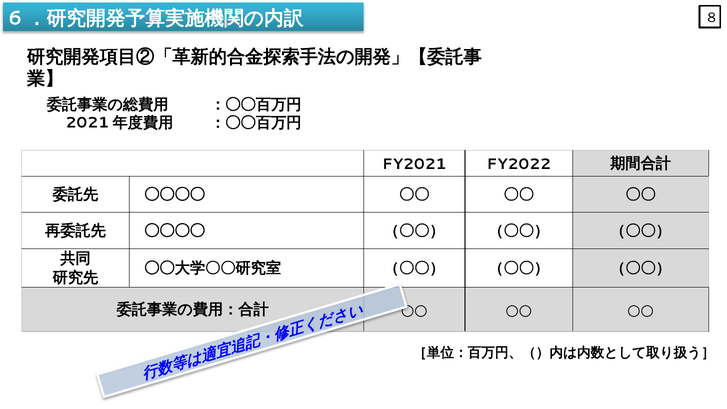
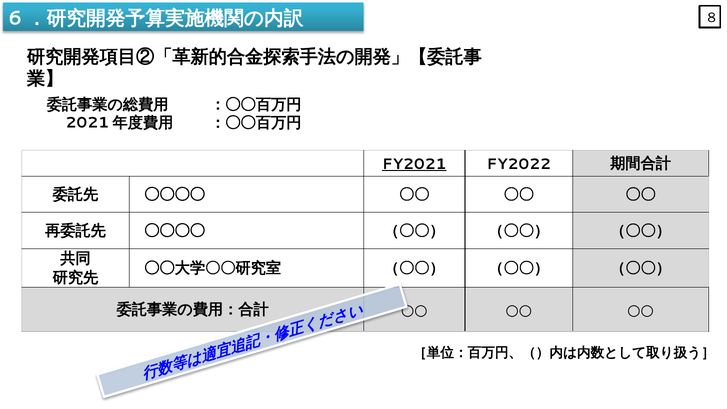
FY2021 underline: none -> present (414, 164)
